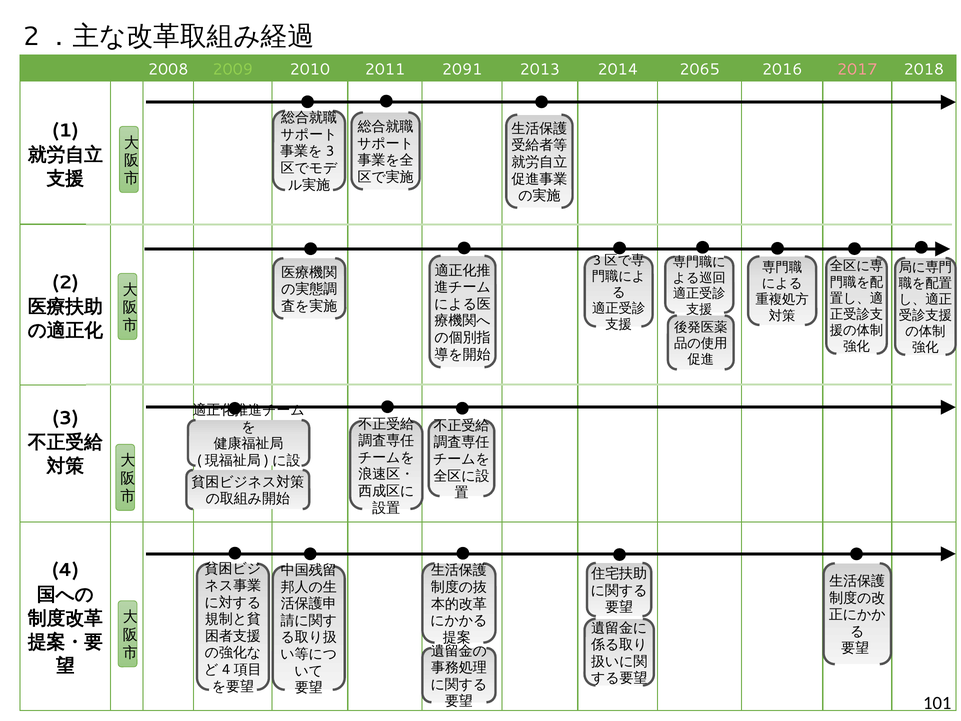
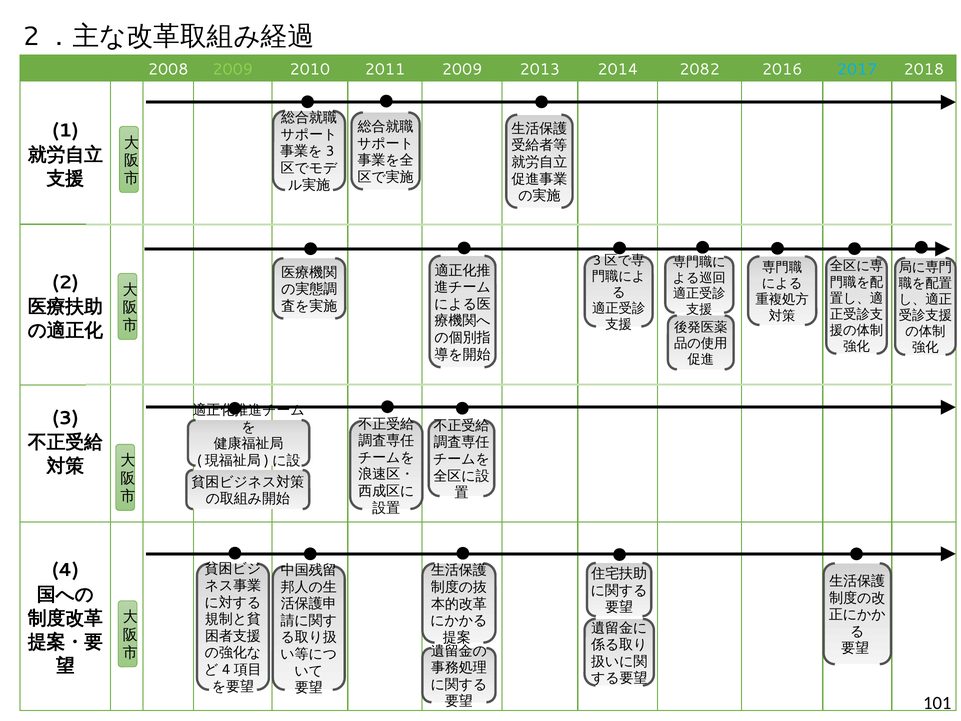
2011 2091: 2091 -> 2009 (462, 69)
2065: 2065 -> 2082 (700, 69)
2017 colour: pink -> light blue (857, 69)
